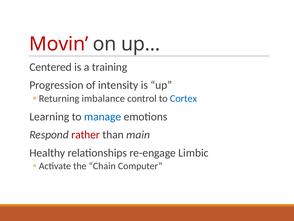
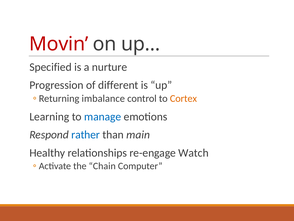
Centered: Centered -> Specified (51, 67)
training: training -> nurture (110, 67)
intensity: intensity -> different (118, 85)
Cortex colour: blue -> orange (183, 98)
rather colour: red -> blue (86, 134)
Limbic: Limbic -> Watch (193, 153)
